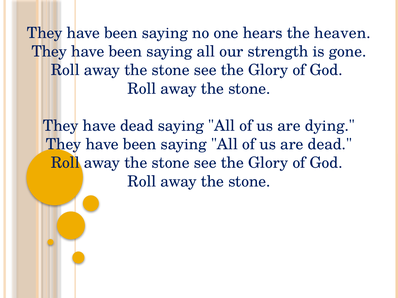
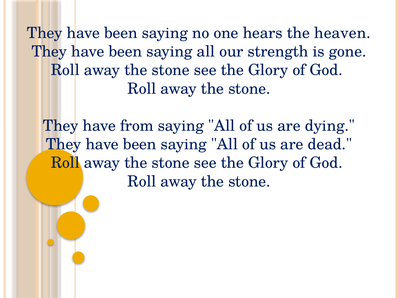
have dead: dead -> from (137, 126)
